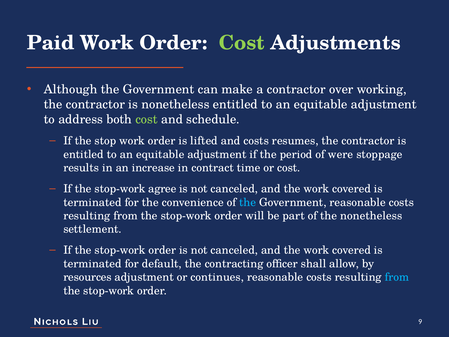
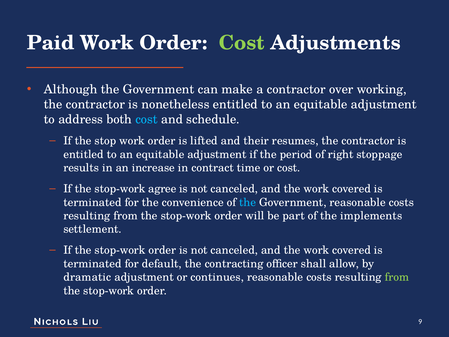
cost colour: light green -> light blue (147, 119)
and costs: costs -> their (256, 141)
were: were -> right (341, 154)
the nonetheless: nonetheless -> implements (371, 216)
resources: resources -> dramatic (87, 277)
from colour: light blue -> light green (397, 277)
